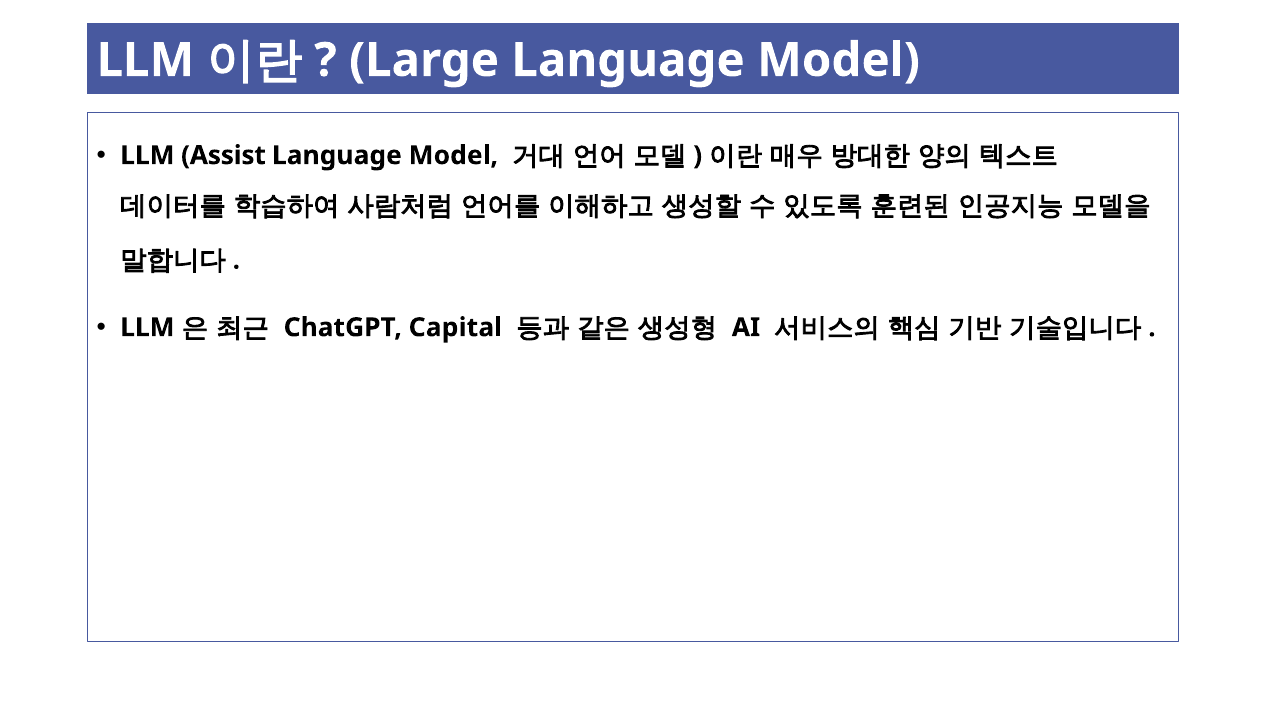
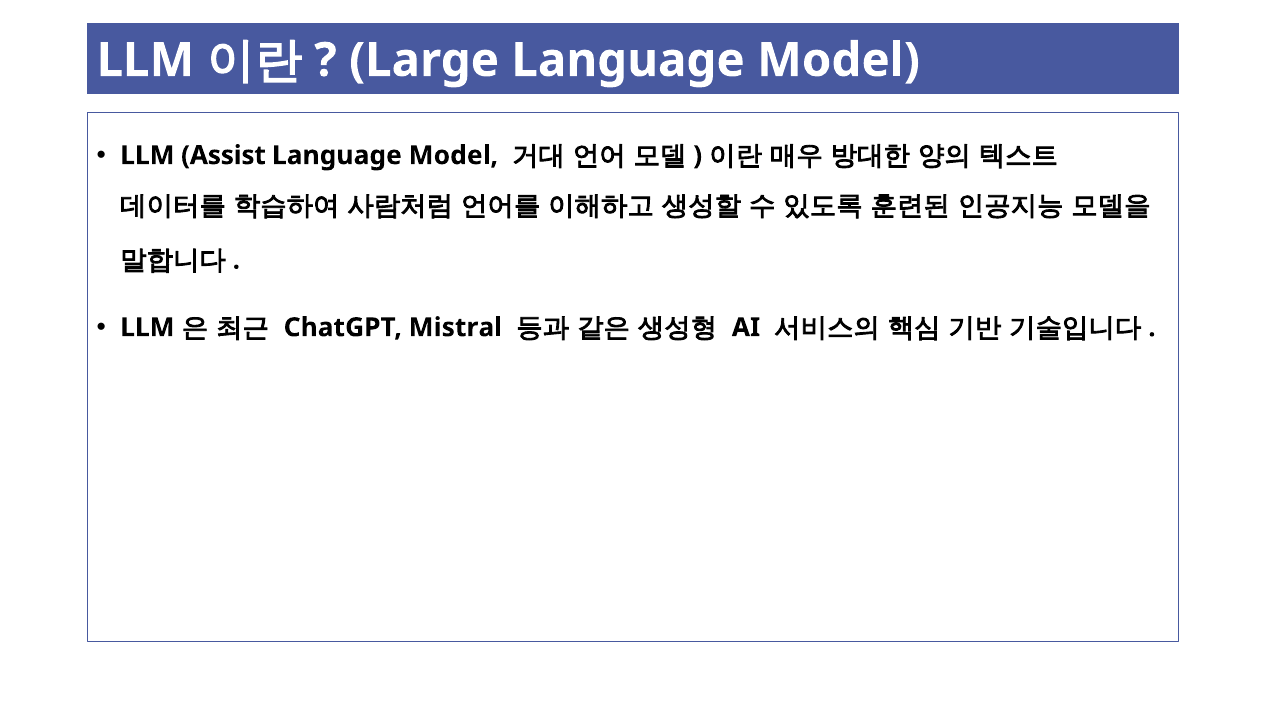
Capital: Capital -> Mistral (455, 328)
